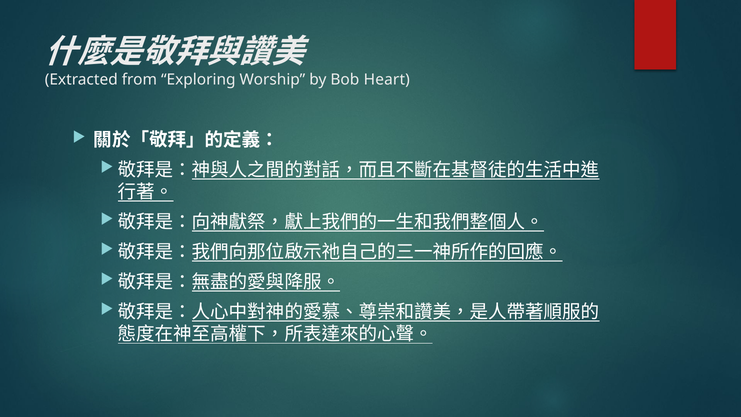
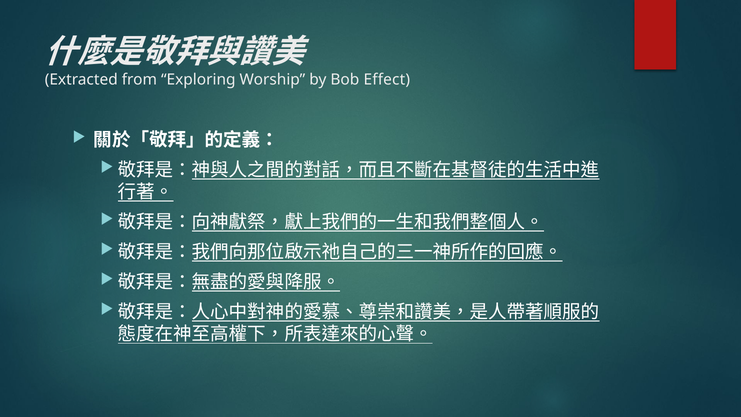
Heart: Heart -> Effect (387, 80)
